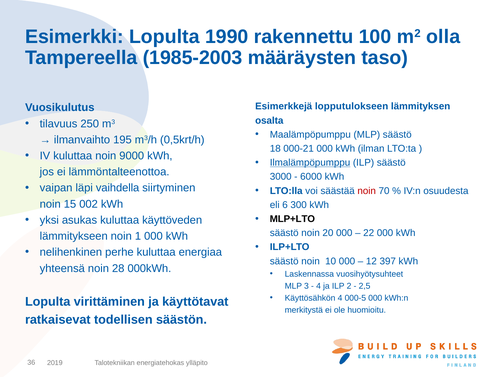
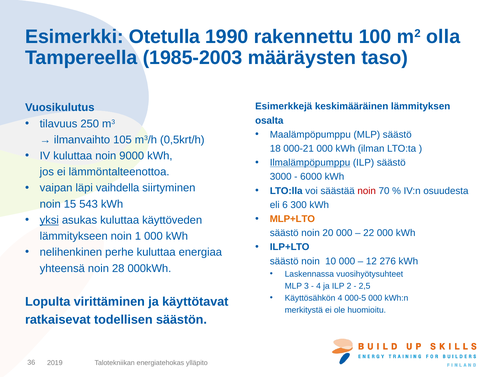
Esimerkki Lopulta: Lopulta -> Otetulla (164, 37)
lopputulokseen: lopputulokseen -> keskimääräinen (352, 106)
195: 195 -> 105 (122, 140)
002: 002 -> 543 (89, 204)
MLP+LTO colour: black -> orange (292, 219)
yksi underline: none -> present (49, 220)
397: 397 -> 276 (388, 261)
